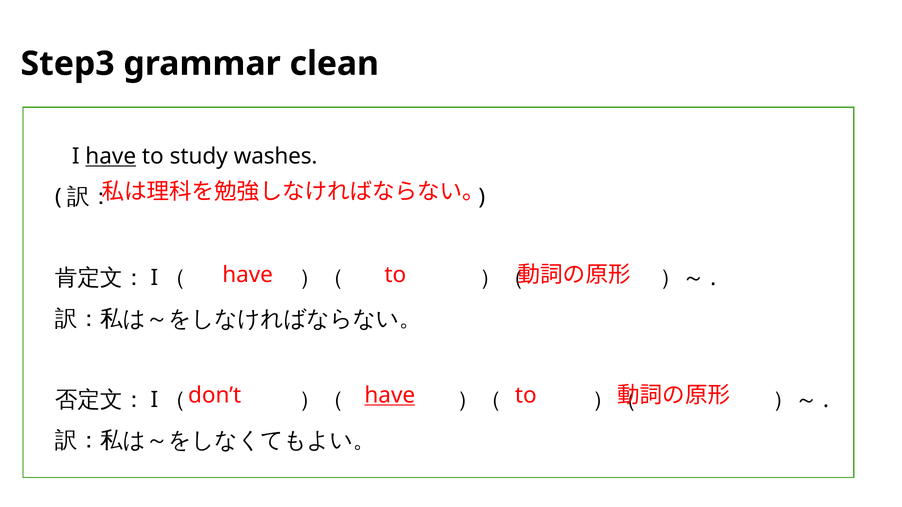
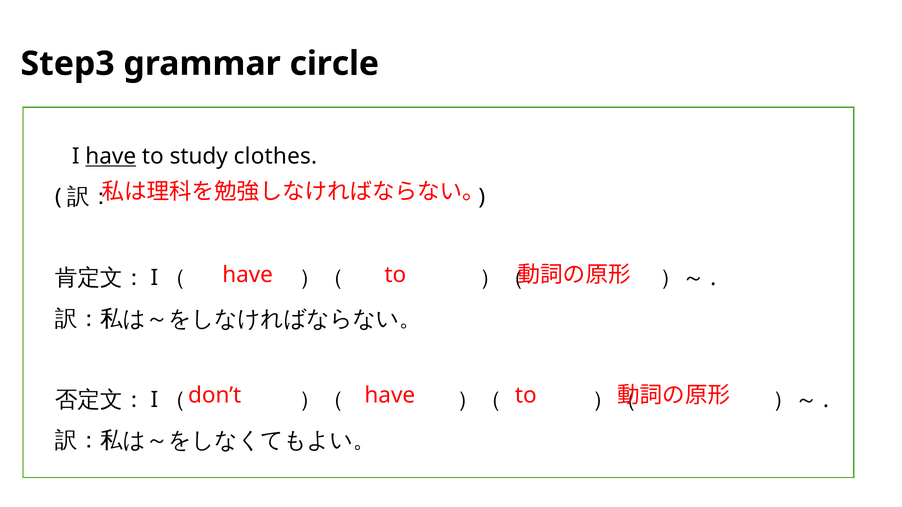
clean: clean -> circle (334, 64)
washes: washes -> clothes (275, 156)
have underline: present -> none (390, 396)
